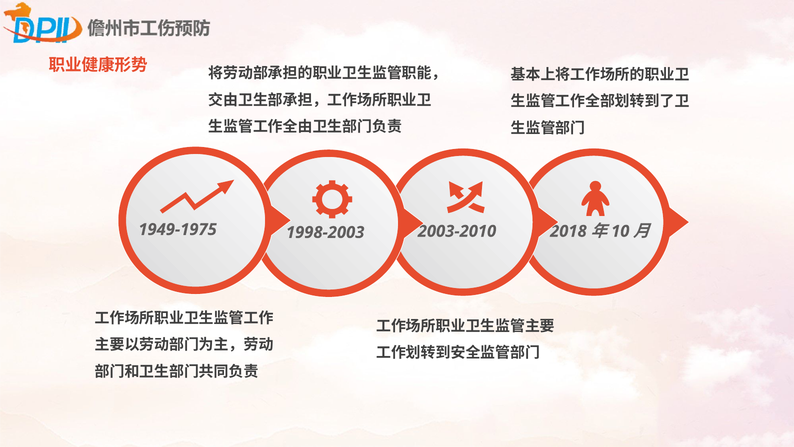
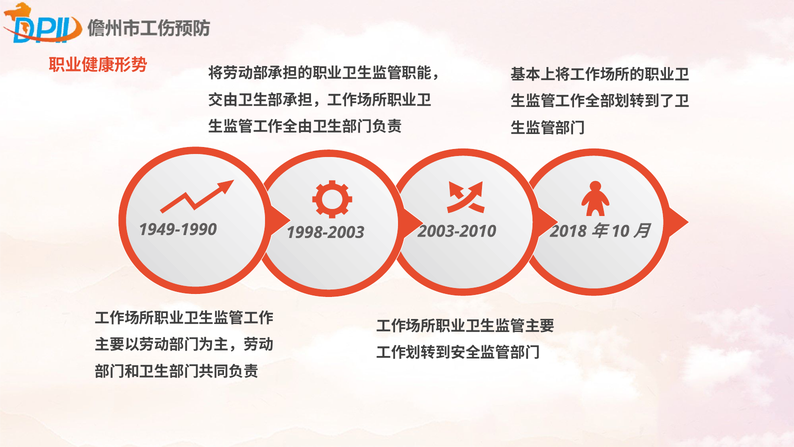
1949-1975: 1949-1975 -> 1949-1990 (178, 229)
